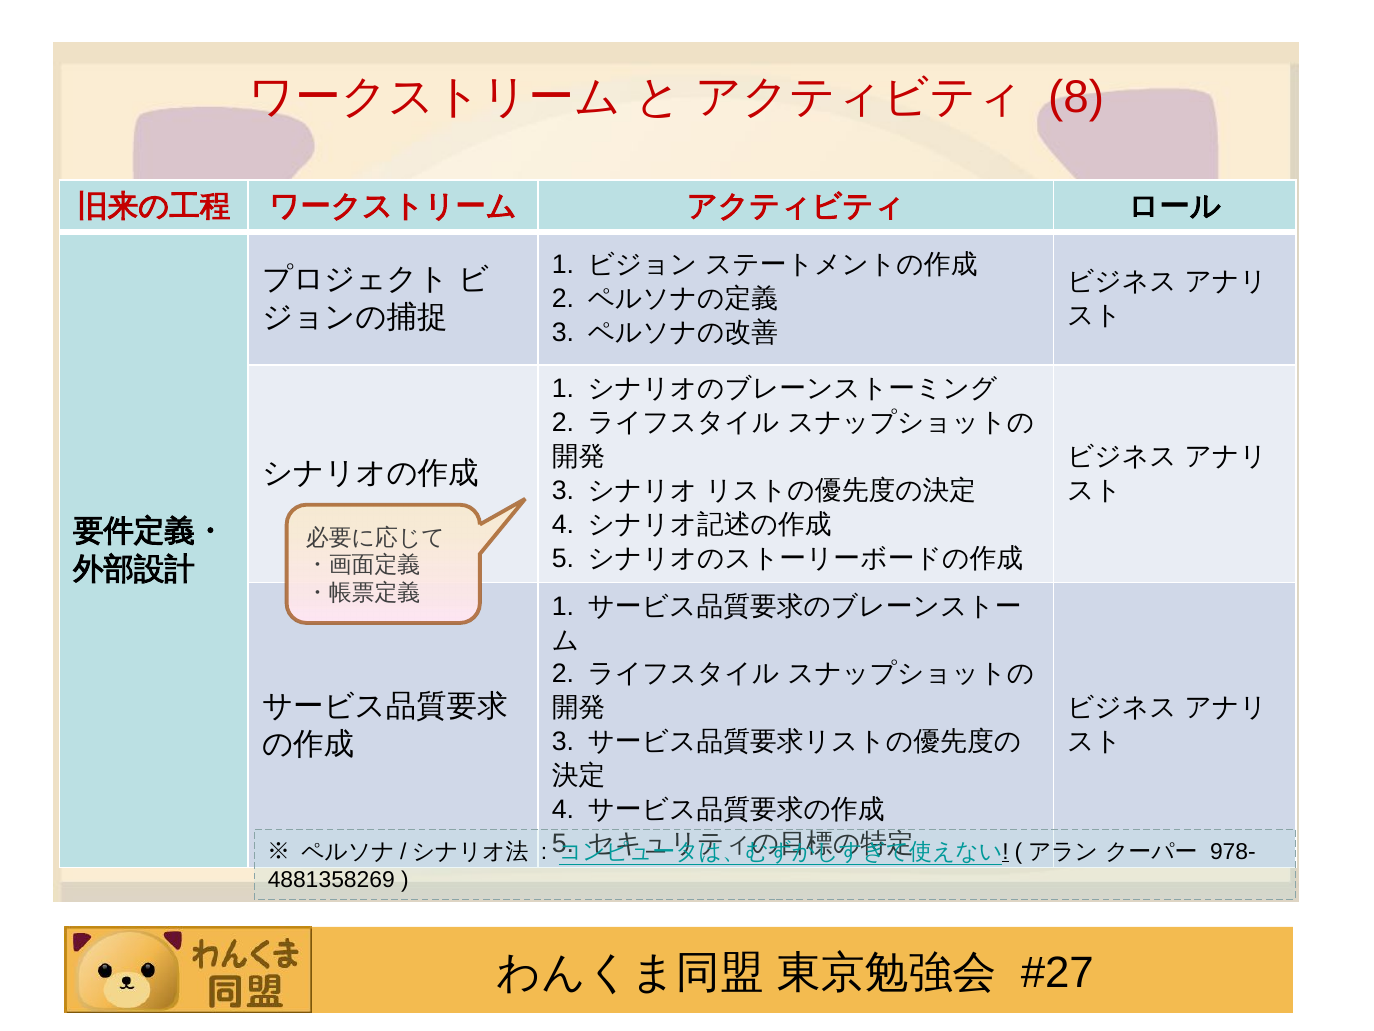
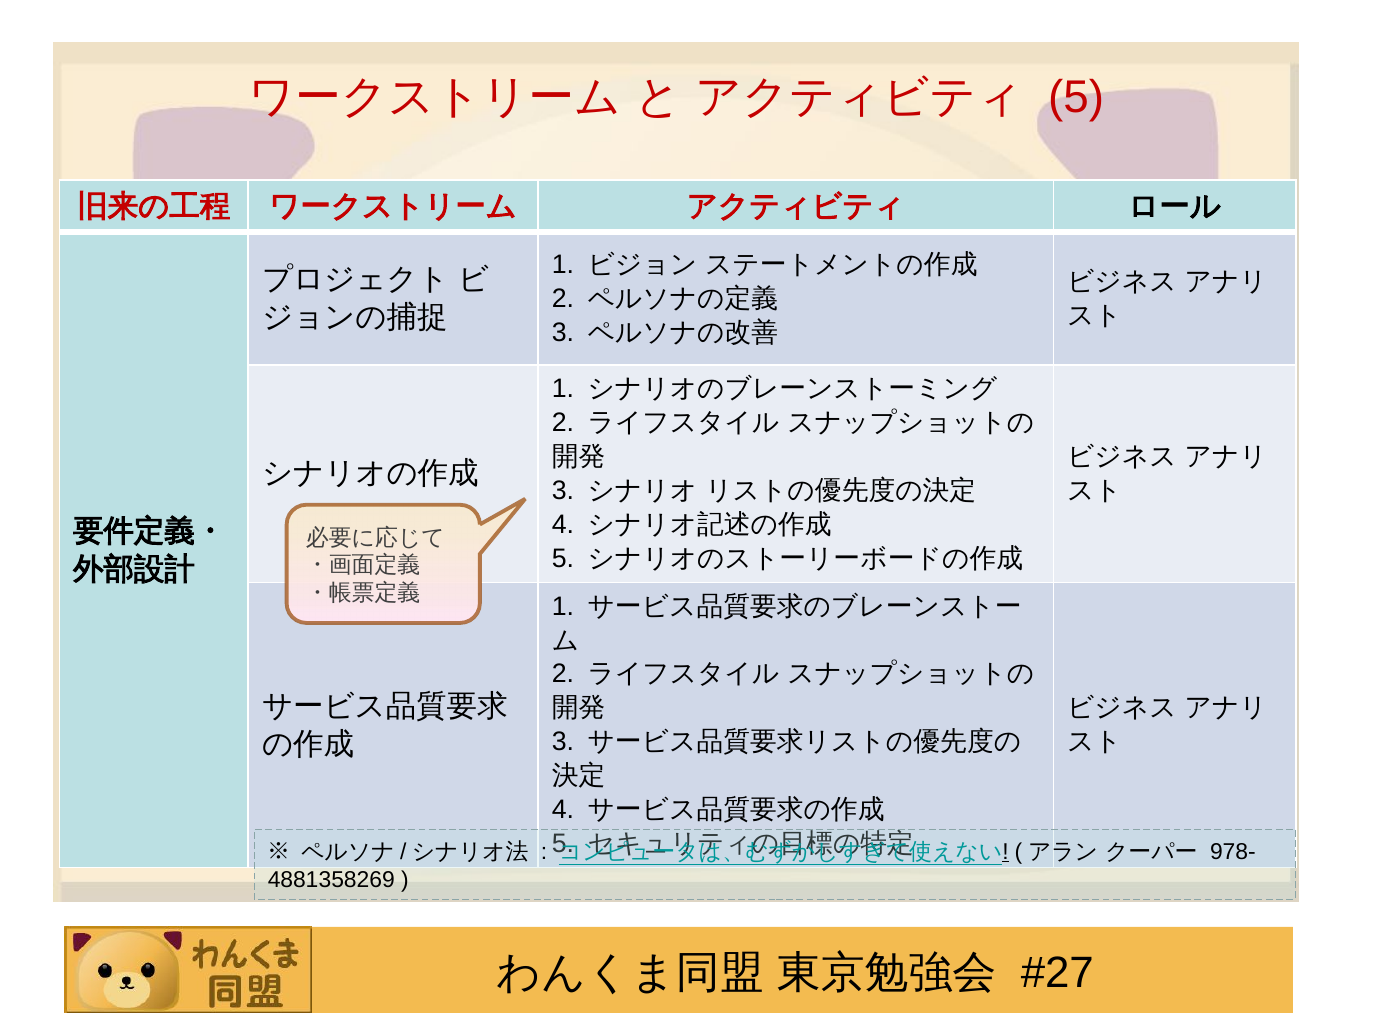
8: 8 -> 5 (1076, 98)
